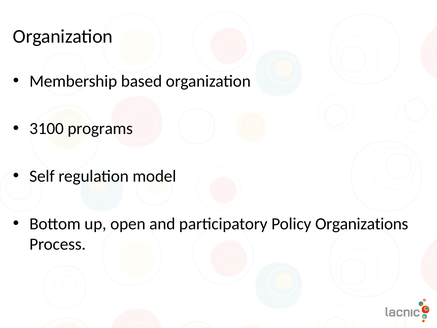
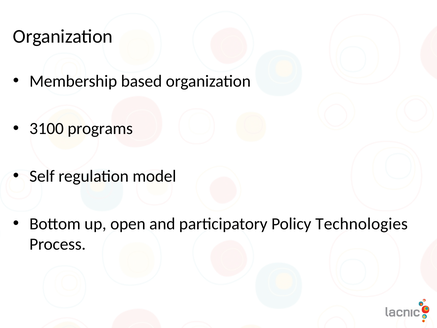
Organizations: Organizations -> Technologies (362, 224)
